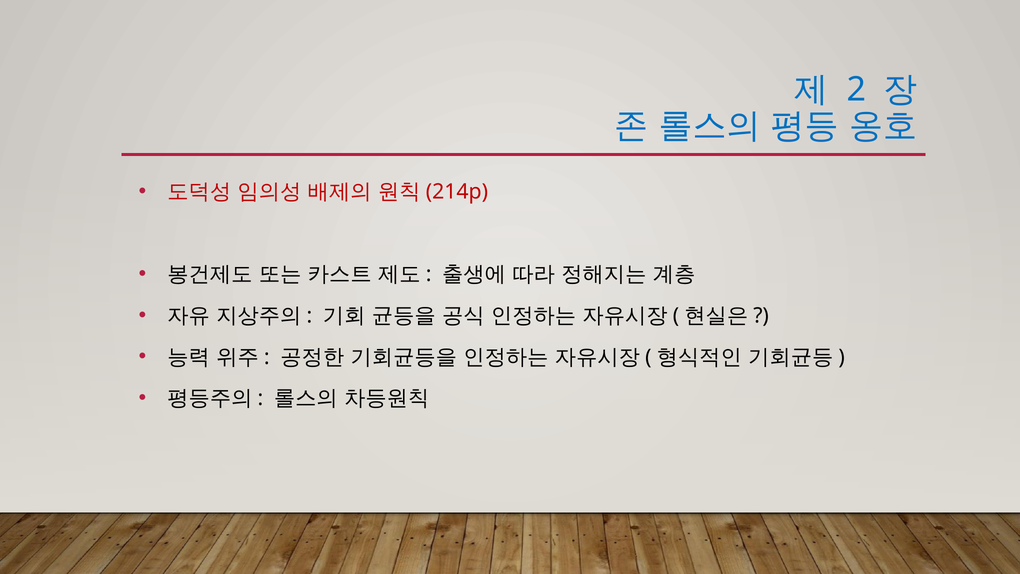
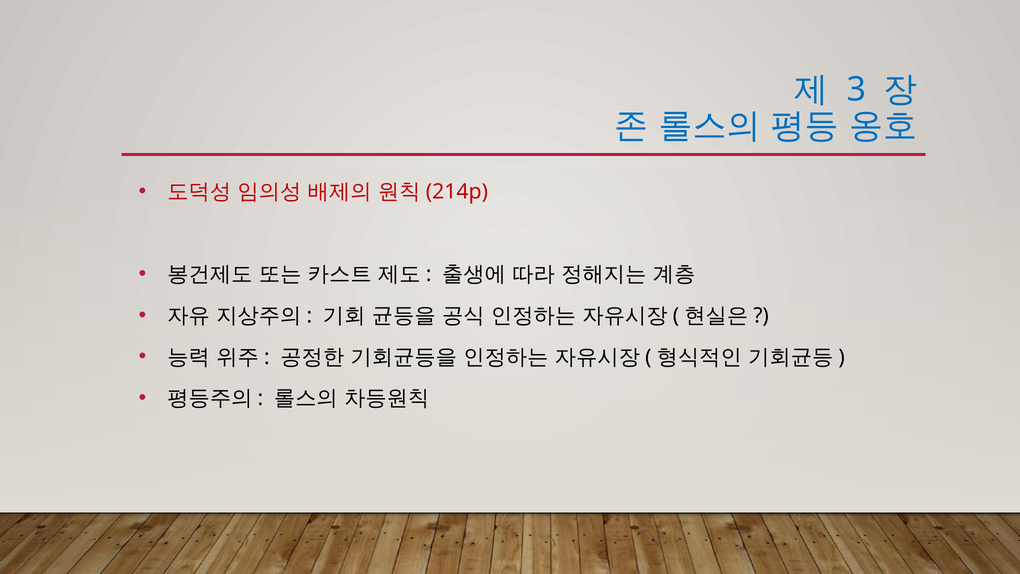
2: 2 -> 3 (856, 89)
